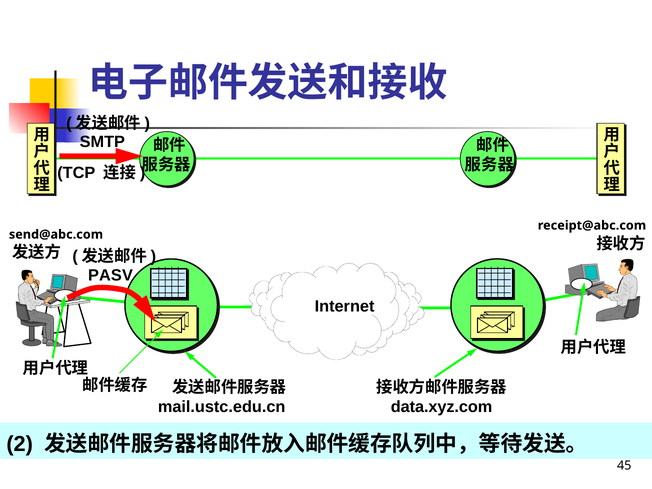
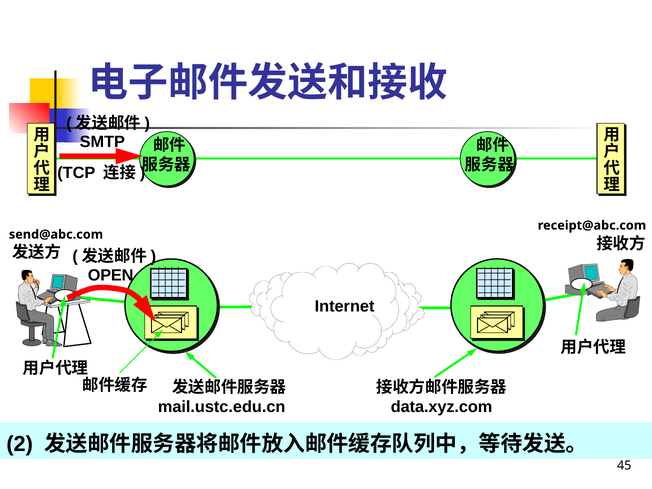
PASV: PASV -> OPEN (111, 276)
